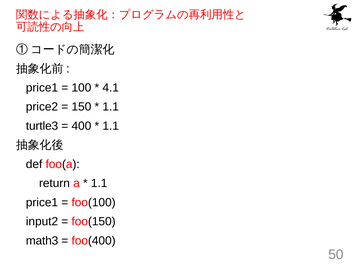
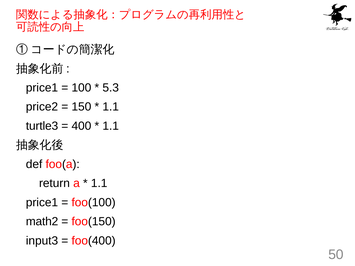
4.1: 4.1 -> 5.3 (111, 88)
input2: input2 -> math2 (42, 222)
math3: math3 -> input3 (42, 241)
